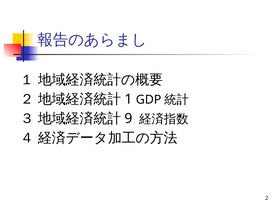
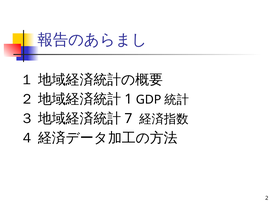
9: 9 -> 7 (128, 118)
